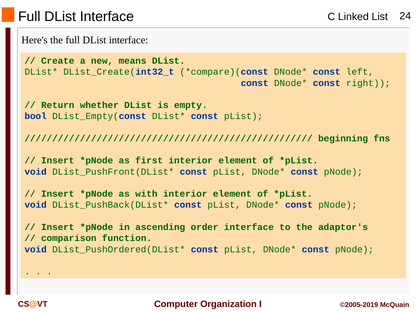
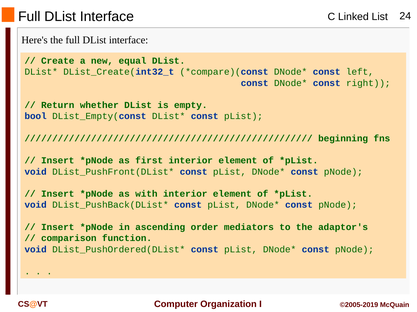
means: means -> equal (133, 61)
order interface: interface -> mediators (249, 228)
